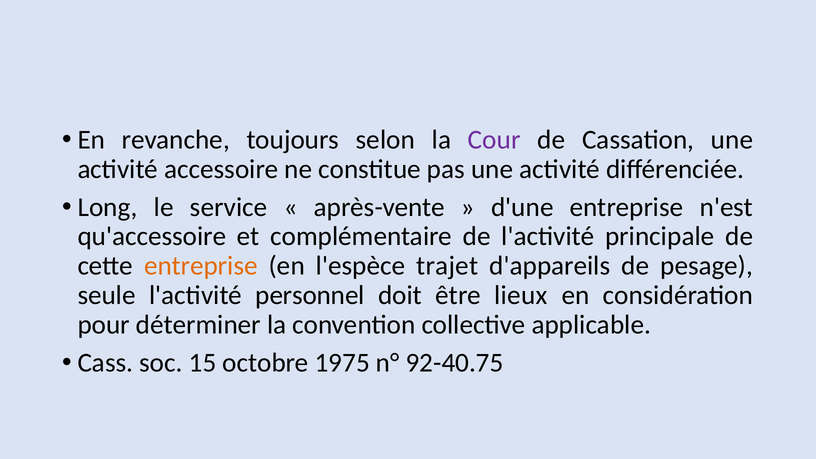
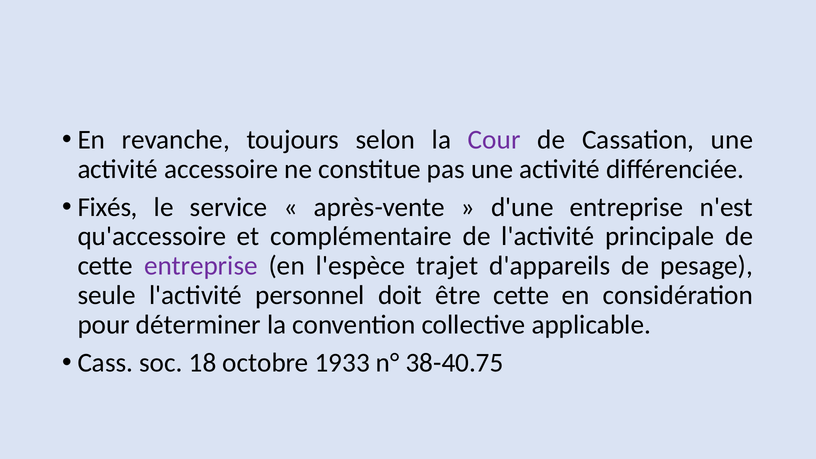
Long: Long -> Fixés (108, 207)
entreprise colour: orange -> purple (201, 266)
être lieux: lieux -> cette (521, 295)
15: 15 -> 18 (203, 363)
1975: 1975 -> 1933 (342, 363)
92-40.75: 92-40.75 -> 38-40.75 (455, 363)
